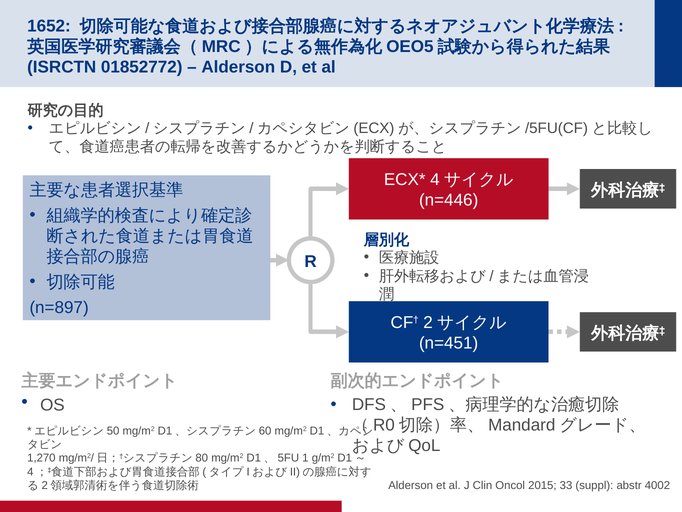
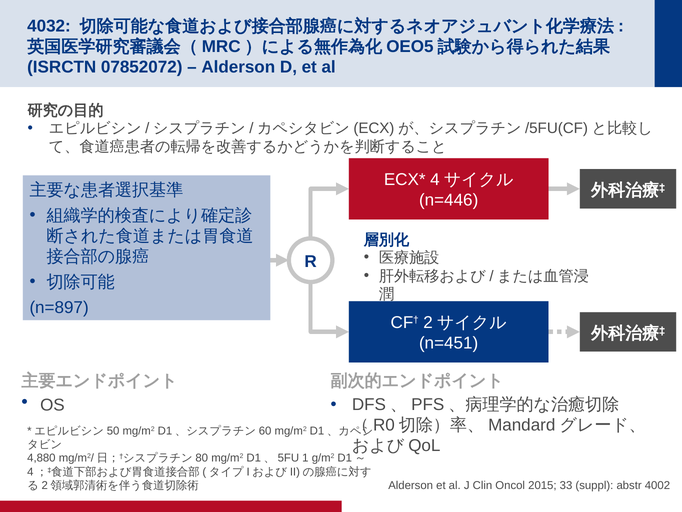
1652: 1652 -> 4032 (49, 26)
01852772: 01852772 -> 07852072 (142, 67)
1,270: 1,270 -> 4,880 (41, 458)
